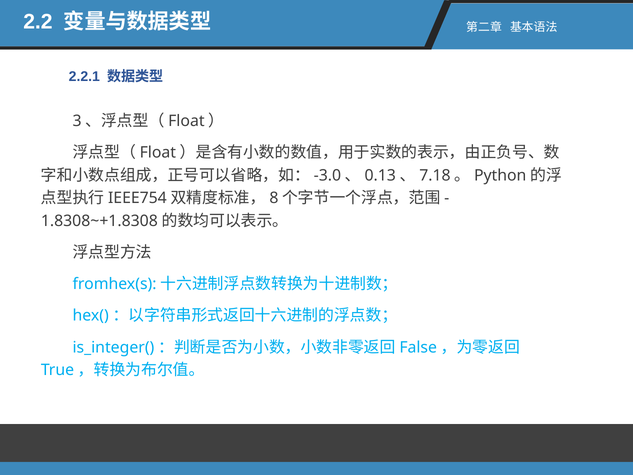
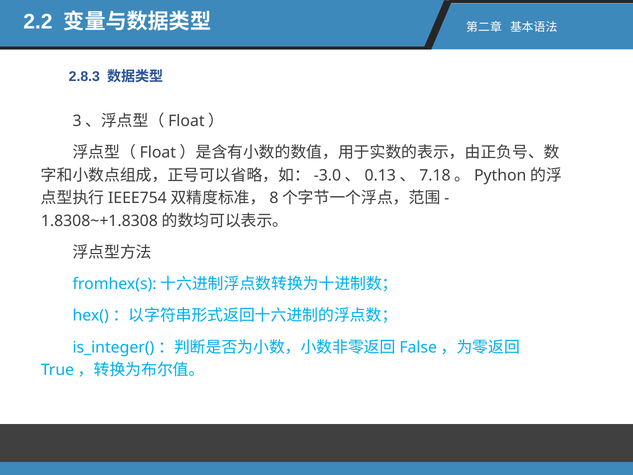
2.2.1: 2.2.1 -> 2.8.3 (84, 76)
